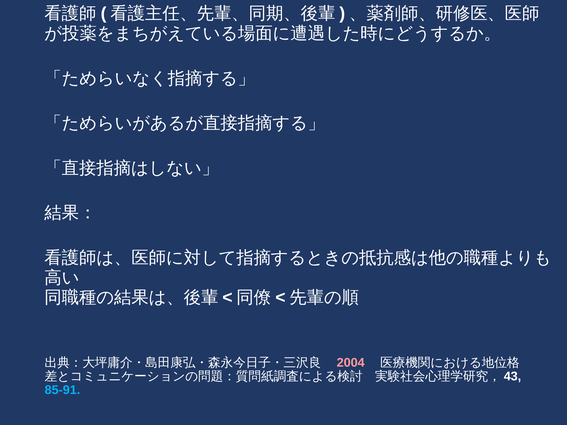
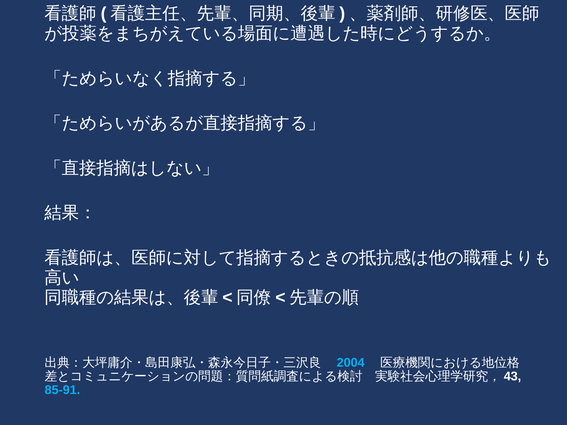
2004 colour: pink -> light blue (351, 363)
